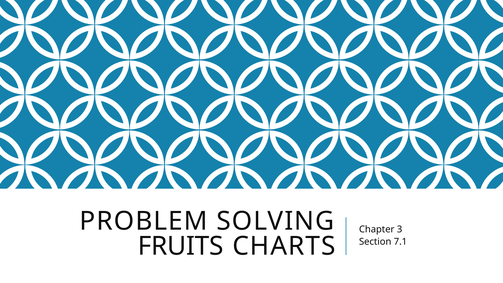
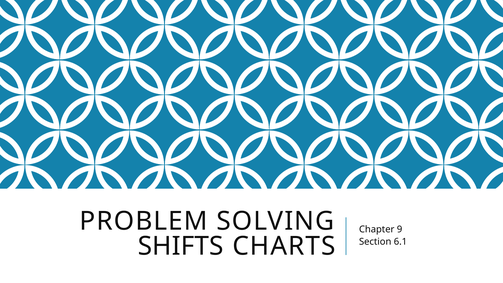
3: 3 -> 9 (400, 229)
FRUITS: FRUITS -> SHIFTS (181, 246)
7.1: 7.1 -> 6.1 (400, 242)
